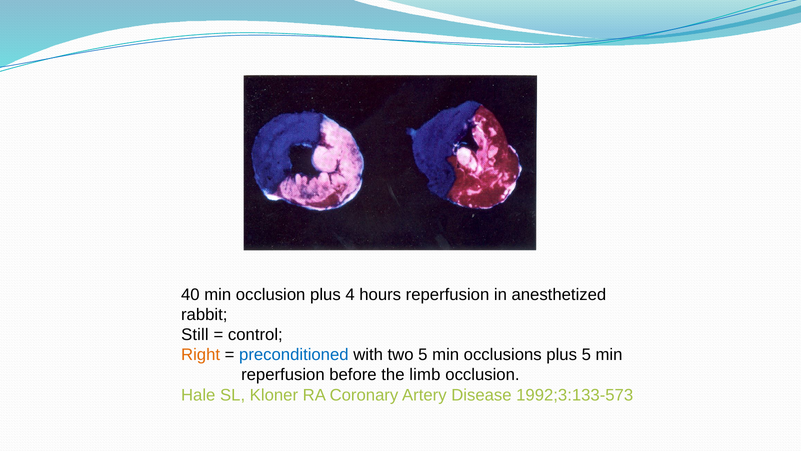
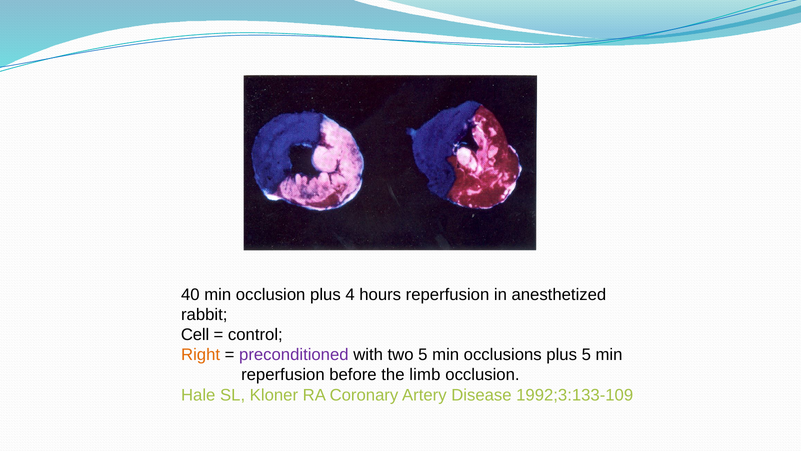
Still: Still -> Cell (195, 335)
preconditioned colour: blue -> purple (294, 355)
1992;3:133-573: 1992;3:133-573 -> 1992;3:133-109 (575, 395)
